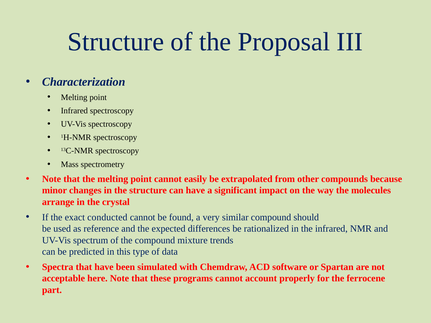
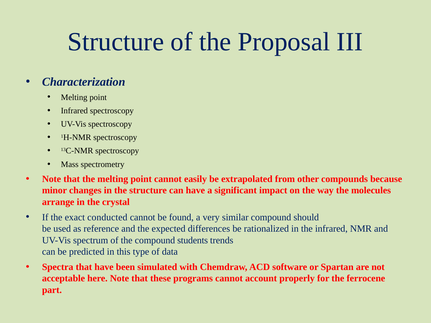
mixture: mixture -> students (193, 240)
